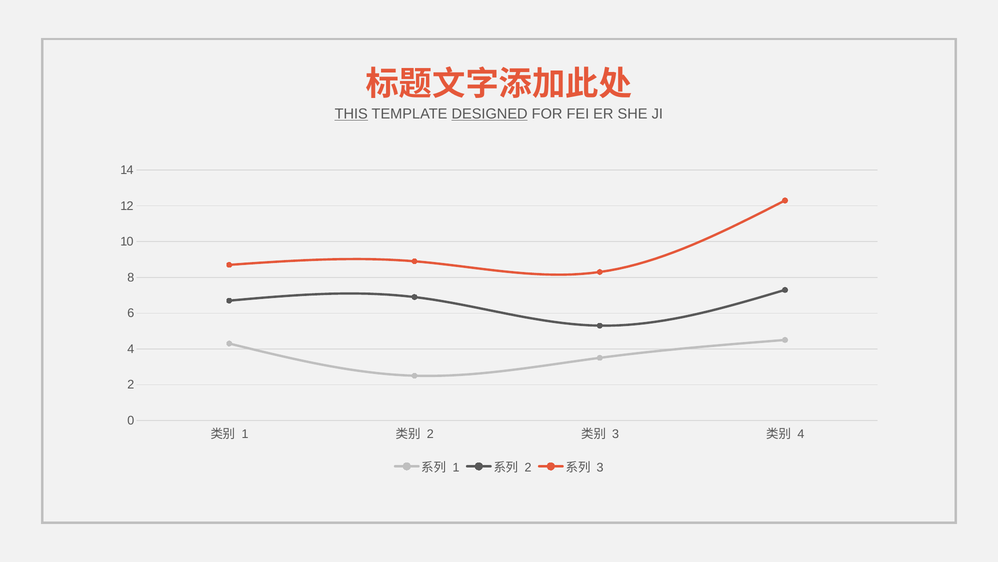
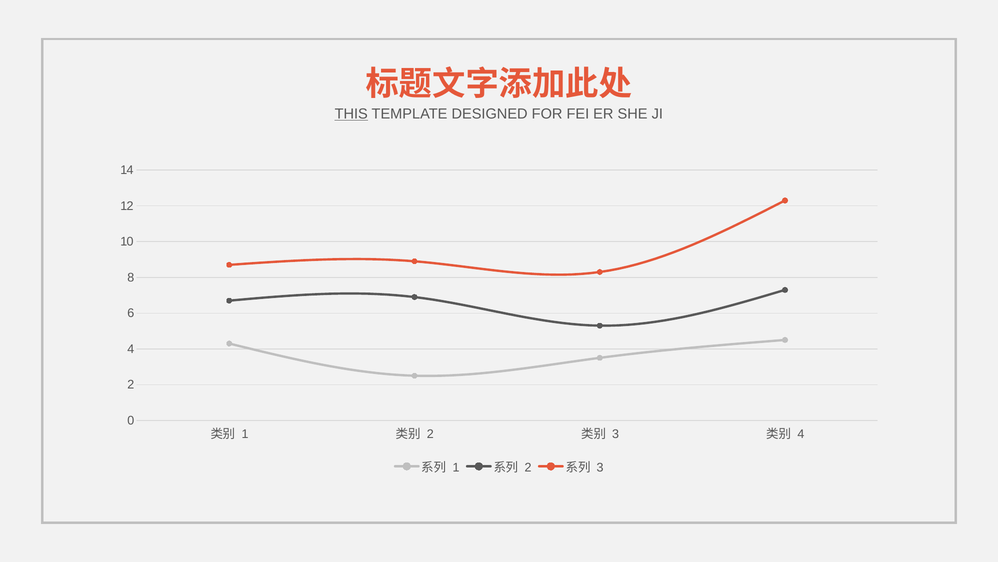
DESIGNED underline: present -> none (490, 114)
